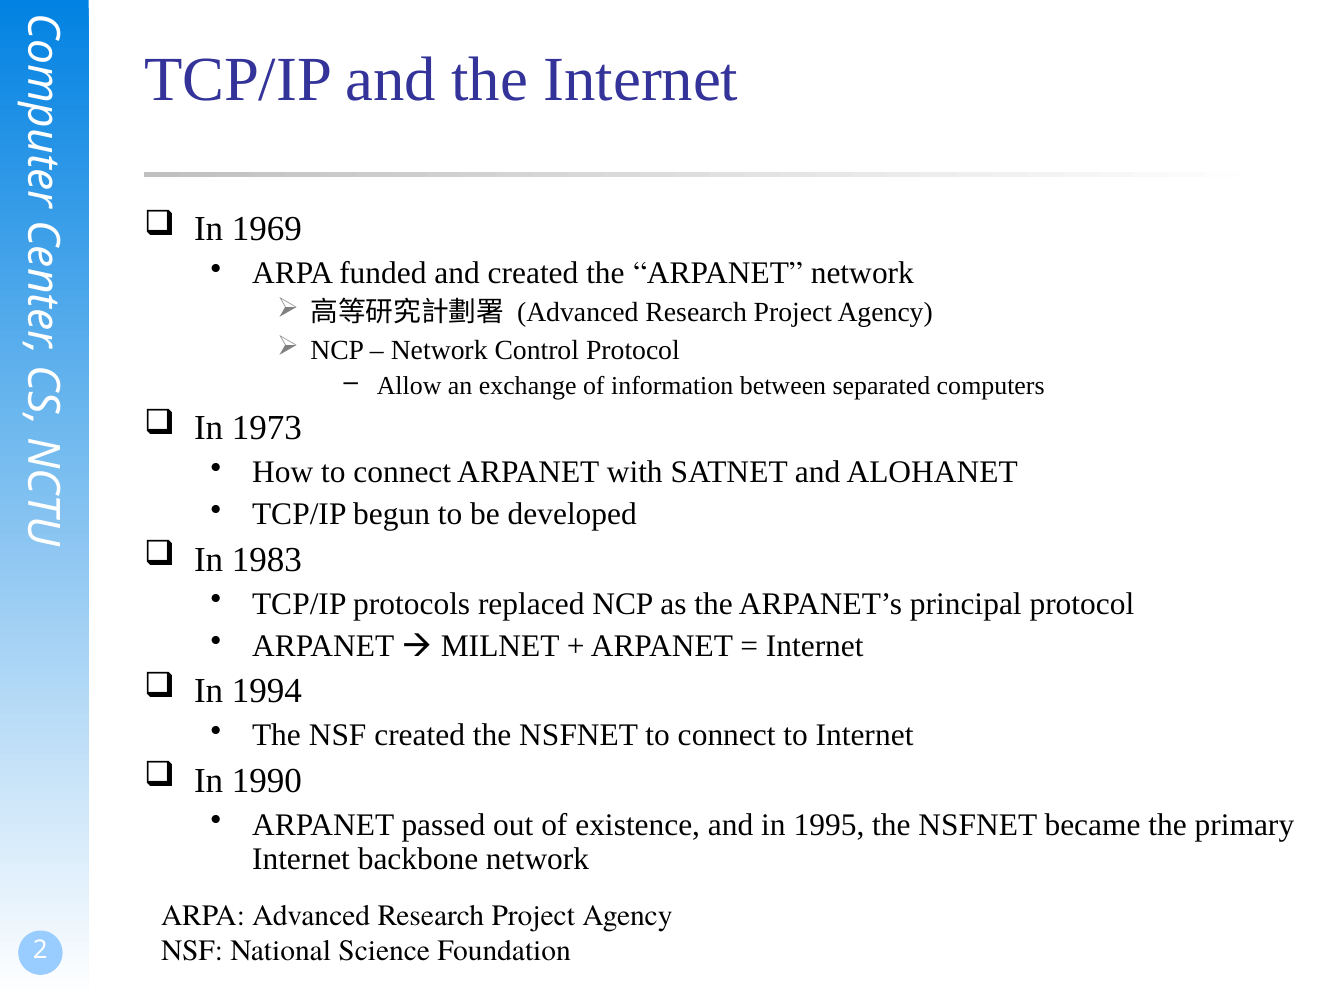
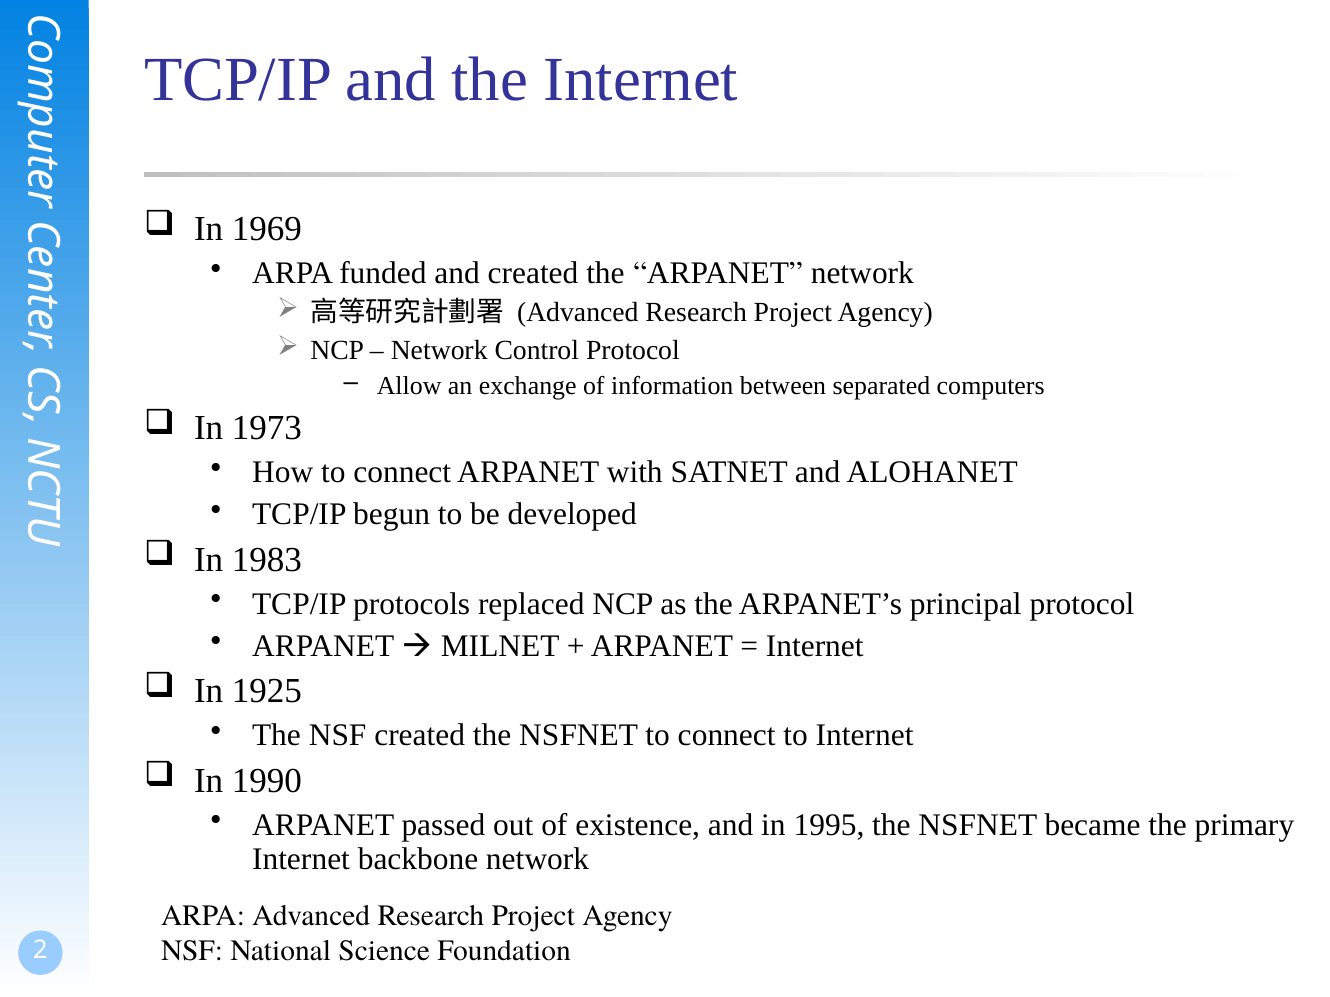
1994: 1994 -> 1925 (267, 692)
